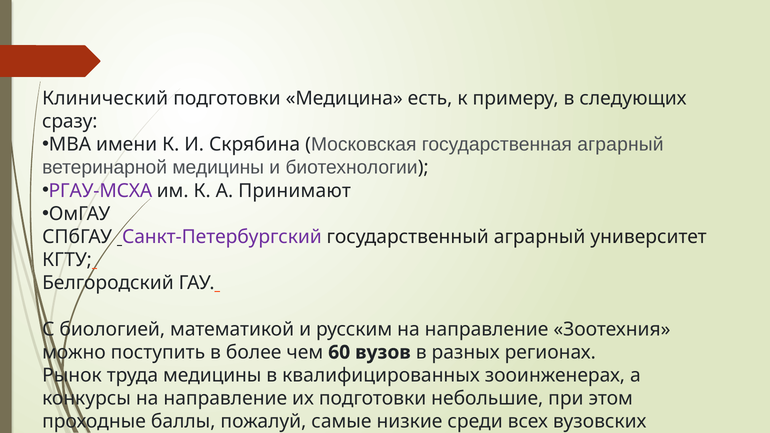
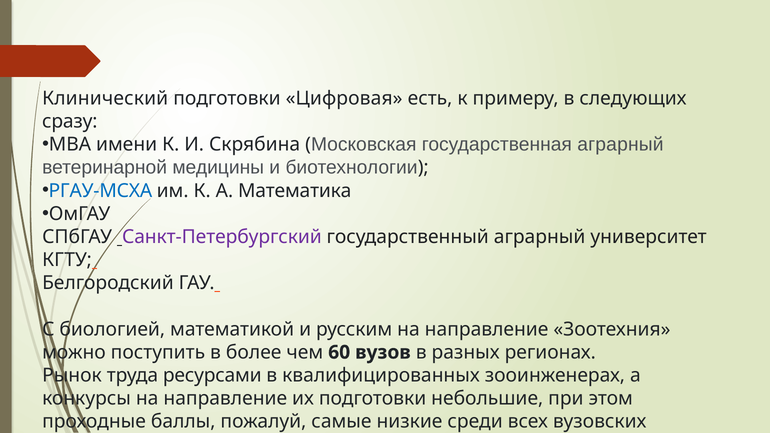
Медицина: Медицина -> Цифровая (344, 98)
РГАУ-МСХА colour: purple -> blue (100, 191)
Принимают: Принимают -> Математика (295, 191)
труда медицины: медицины -> ресурсами (212, 376)
